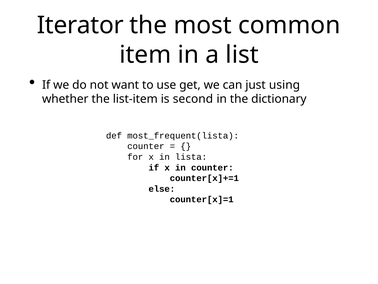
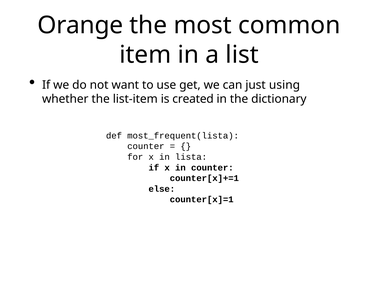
Iterator: Iterator -> Orange (80, 25)
second: second -> created (193, 99)
